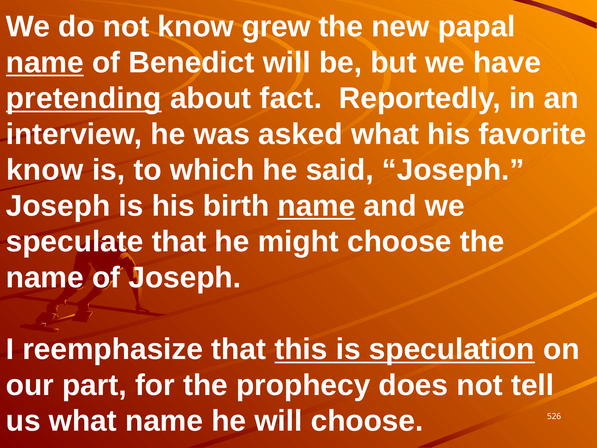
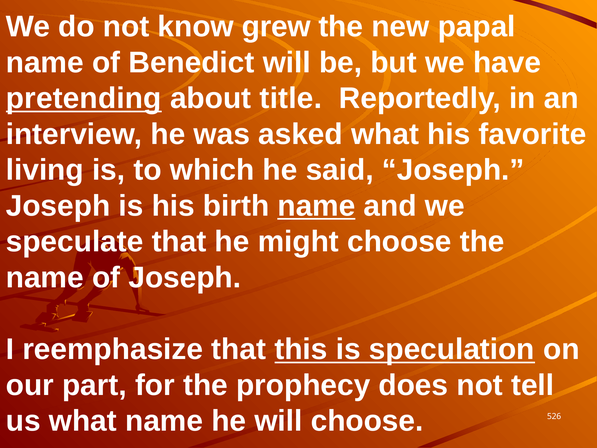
name underline: present -> none (45, 63)
fact: fact -> title (291, 98)
know: know -> living (45, 170)
